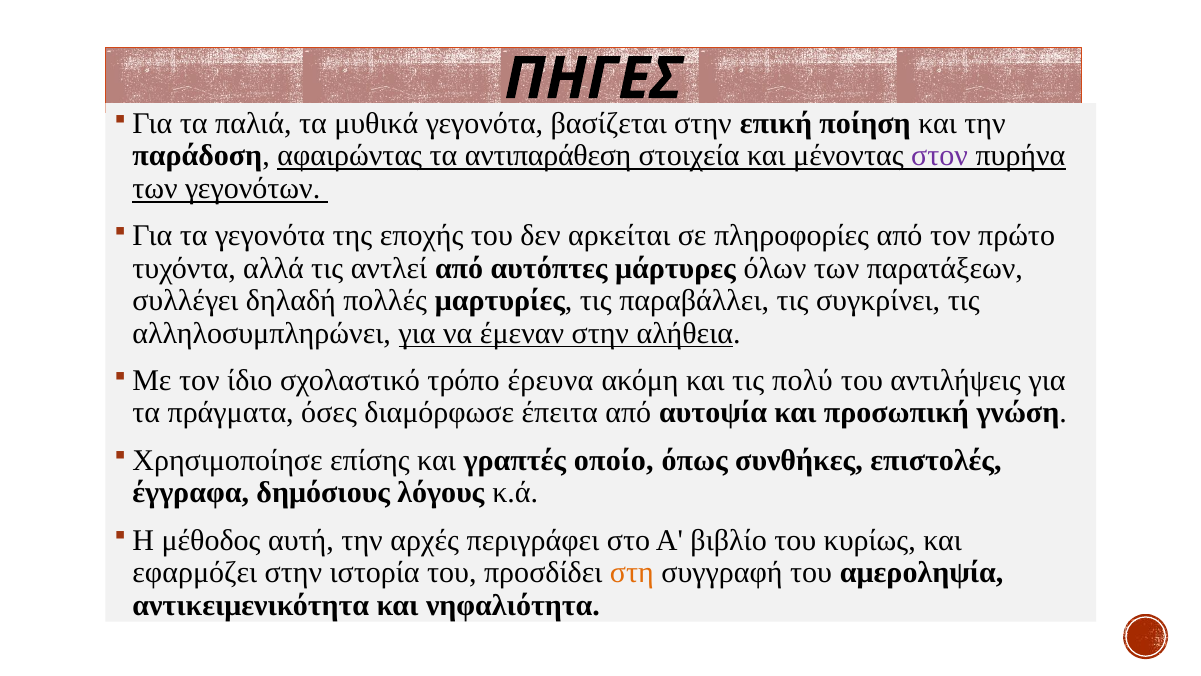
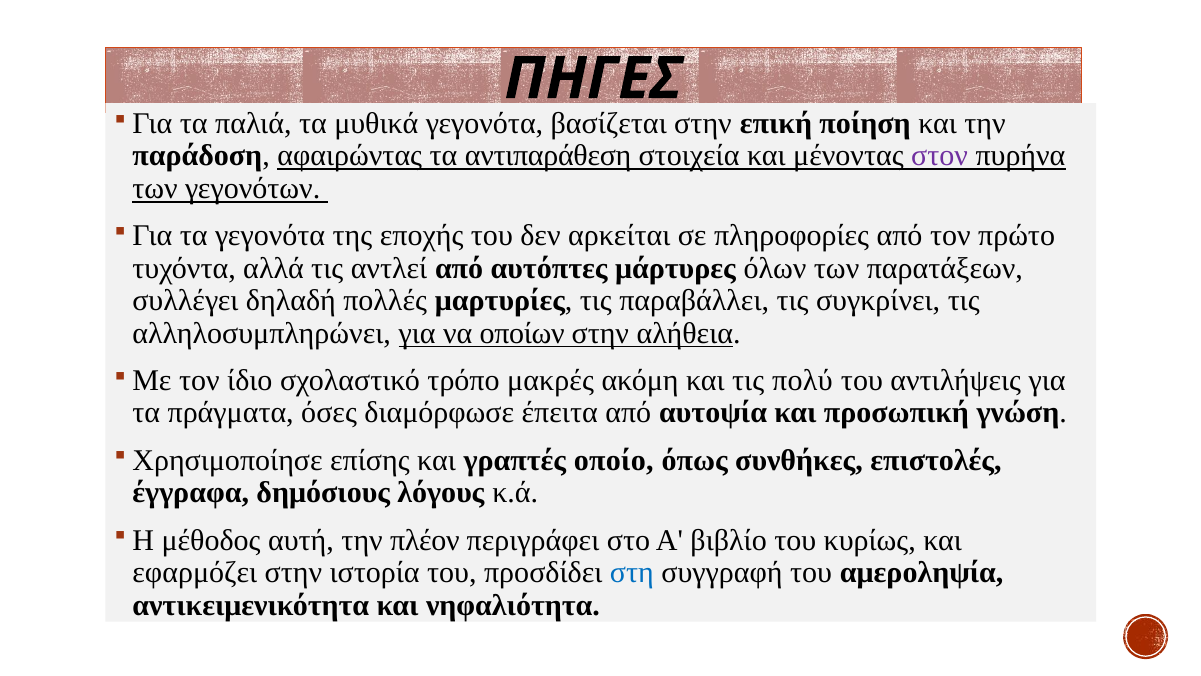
έμεναν: έμεναν -> οποίων (522, 333)
έρευνα: έρευνα -> μακρές (551, 380)
αρχές: αρχές -> πλέον (425, 540)
στη colour: orange -> blue (632, 572)
